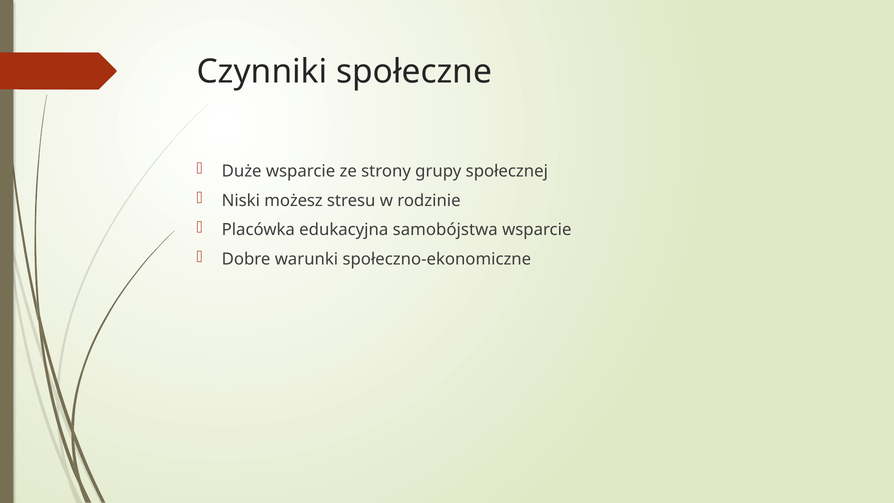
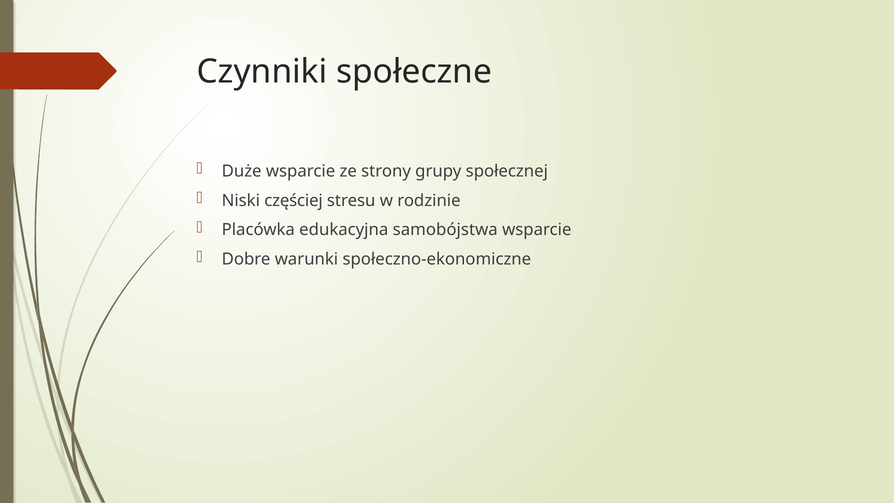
możesz: możesz -> częściej (294, 200)
